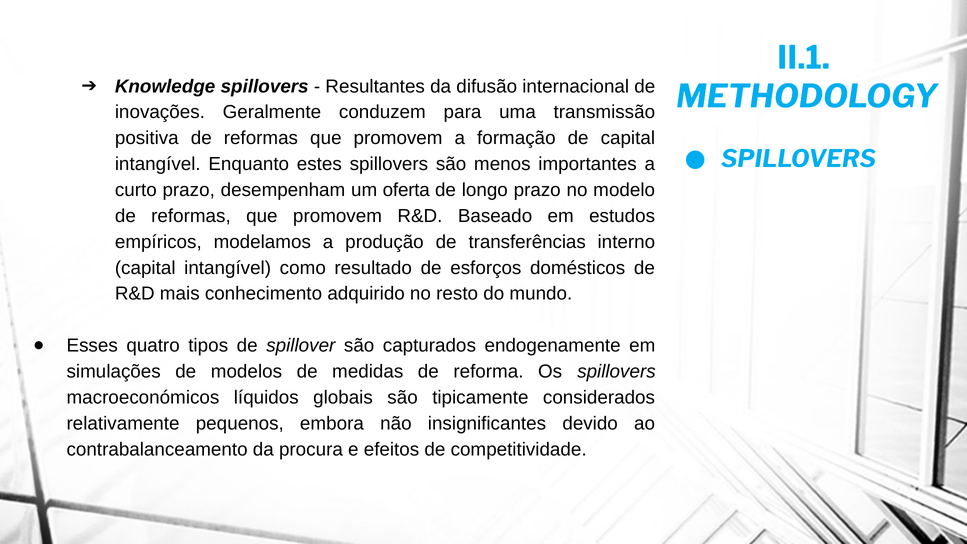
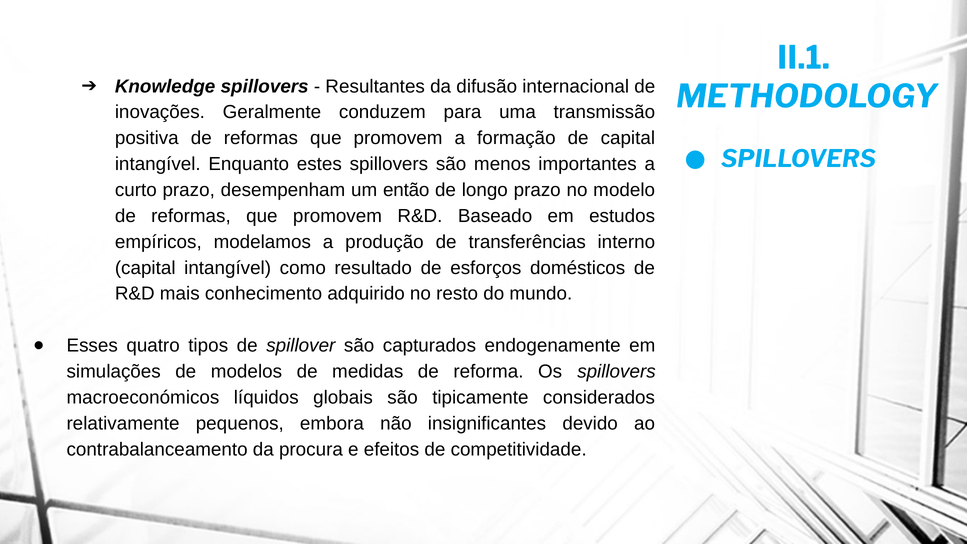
oferta: oferta -> então (406, 190)
